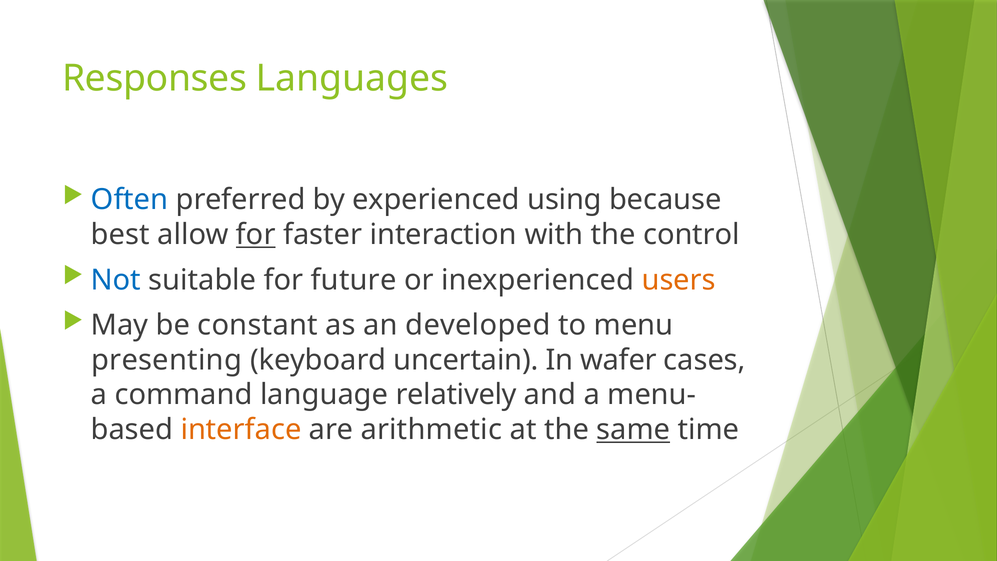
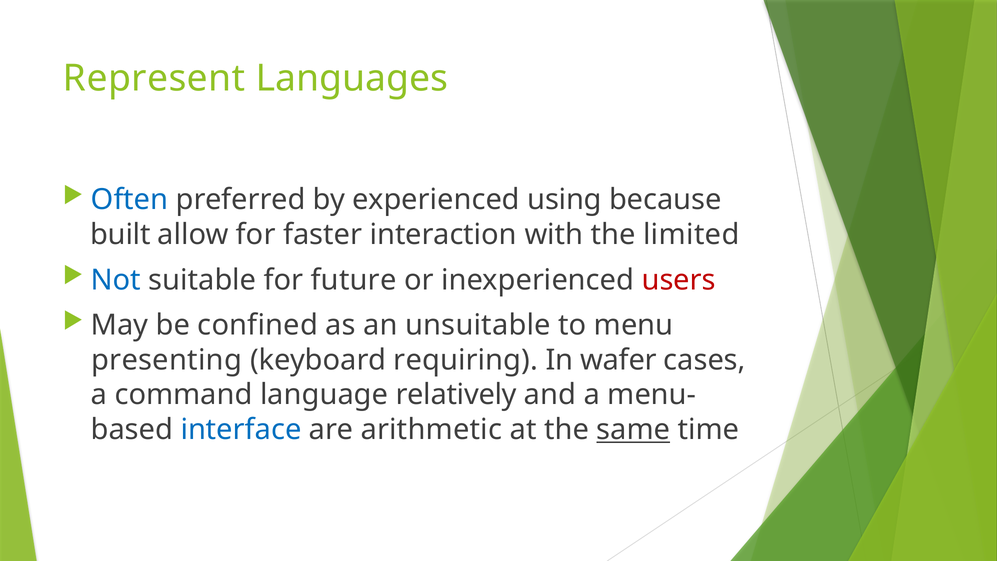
Responses: Responses -> Represent (154, 79)
best: best -> built (120, 235)
for underline: present -> none (256, 235)
control: control -> limited (691, 235)
users colour: orange -> red (679, 280)
constant: constant -> confined (258, 325)
developed: developed -> unsuitable (478, 325)
uncertain: uncertain -> requiring (466, 360)
interface colour: orange -> blue (241, 430)
